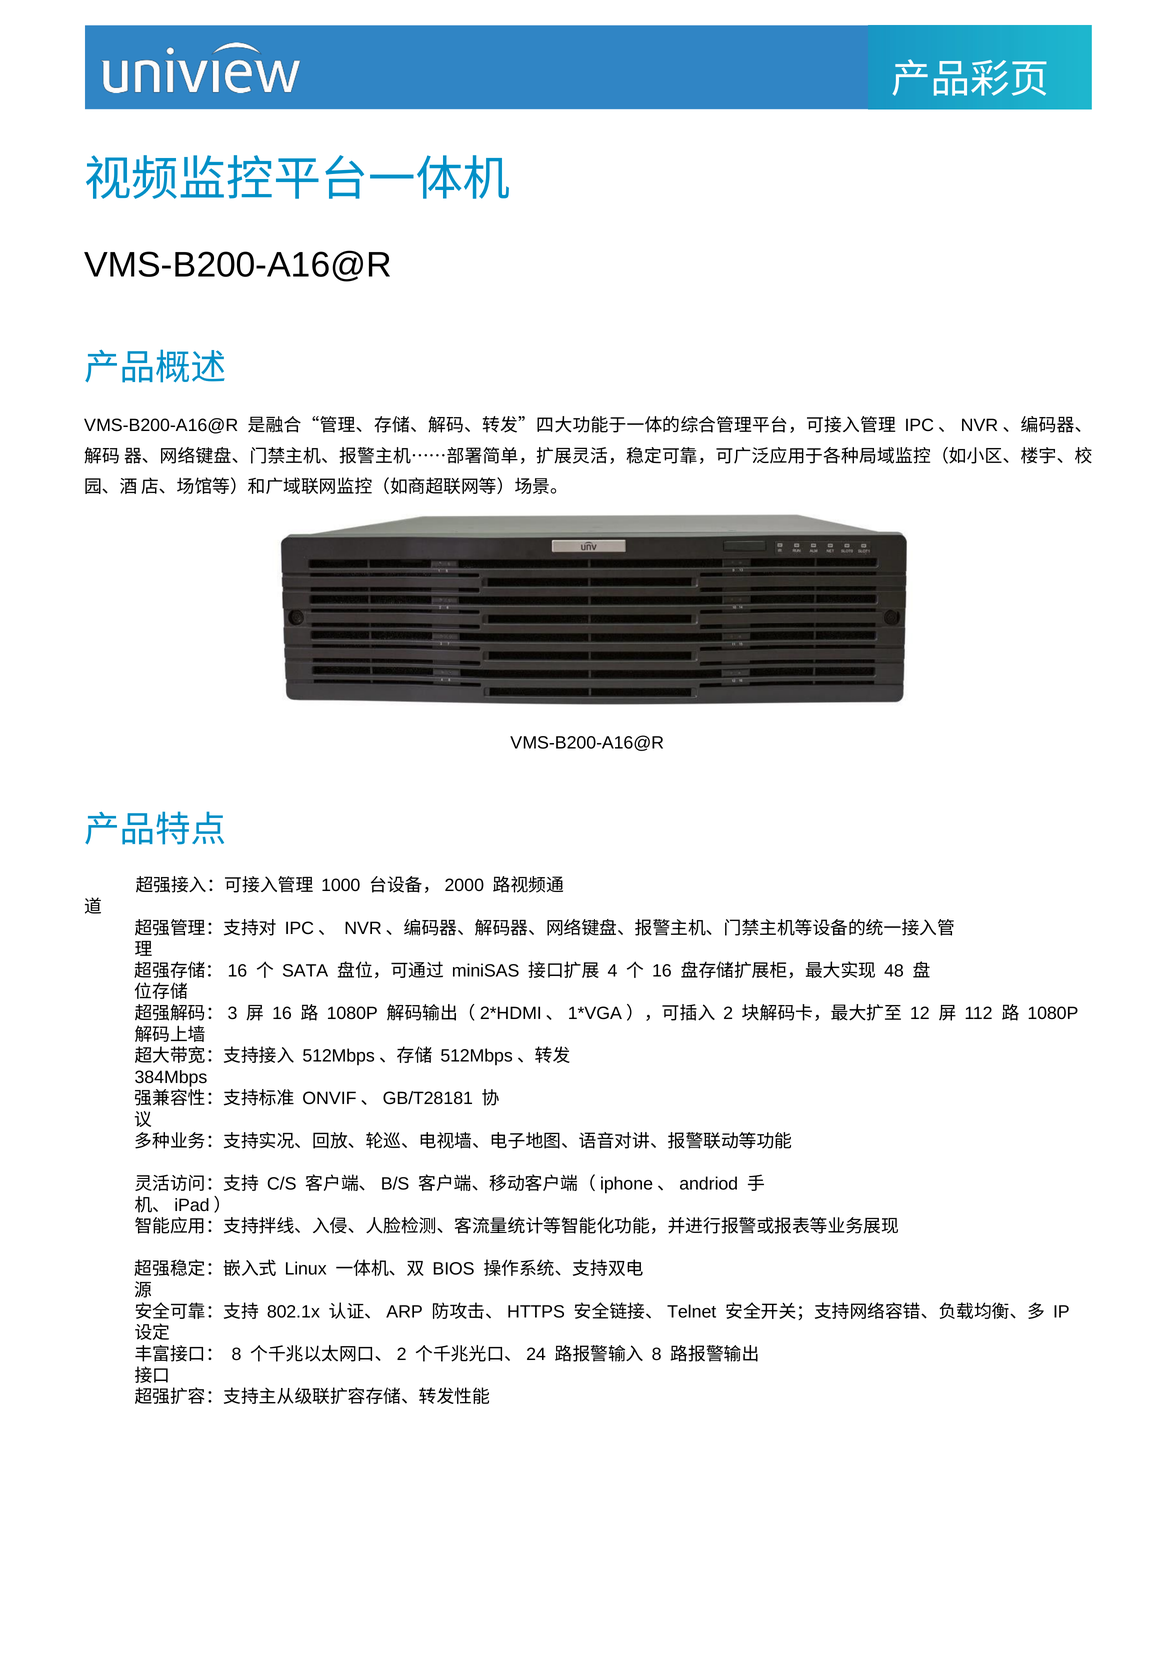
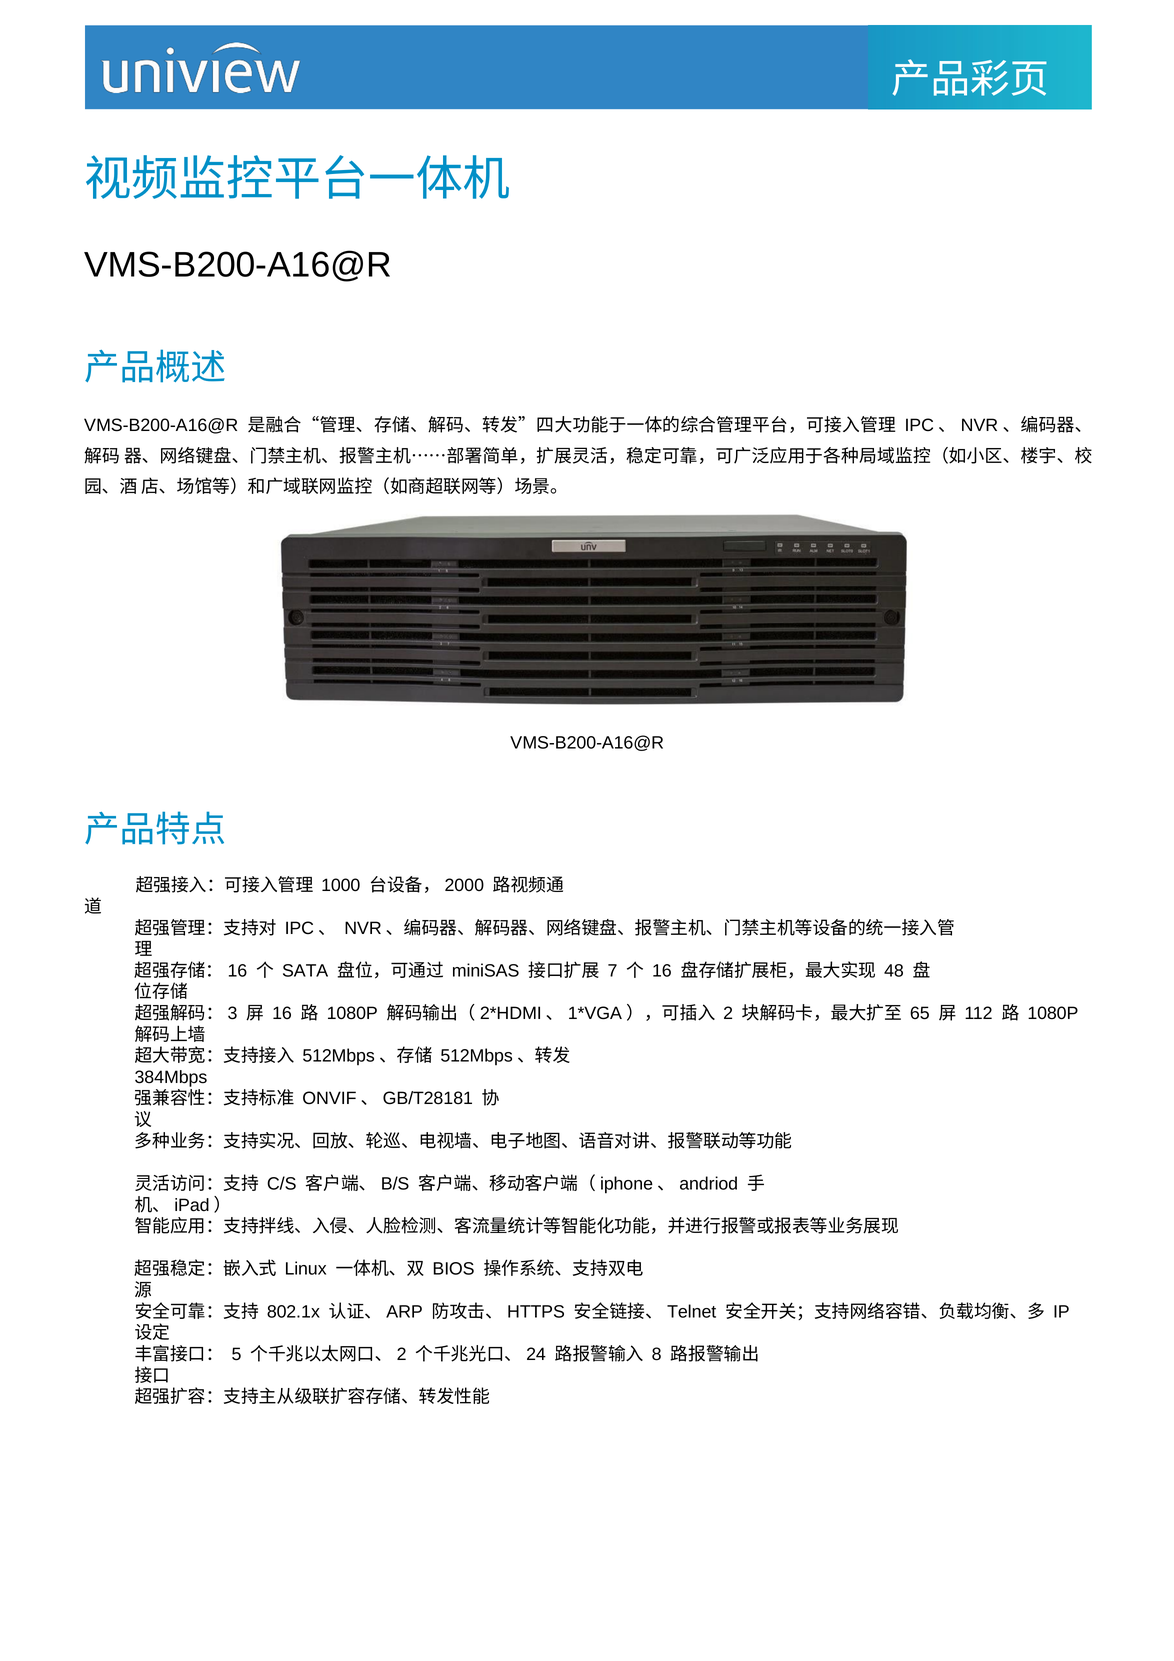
4: 4 -> 7 (612, 971)
12: 12 -> 65 (920, 1014)
8: 8 -> 5 (236, 1355)
